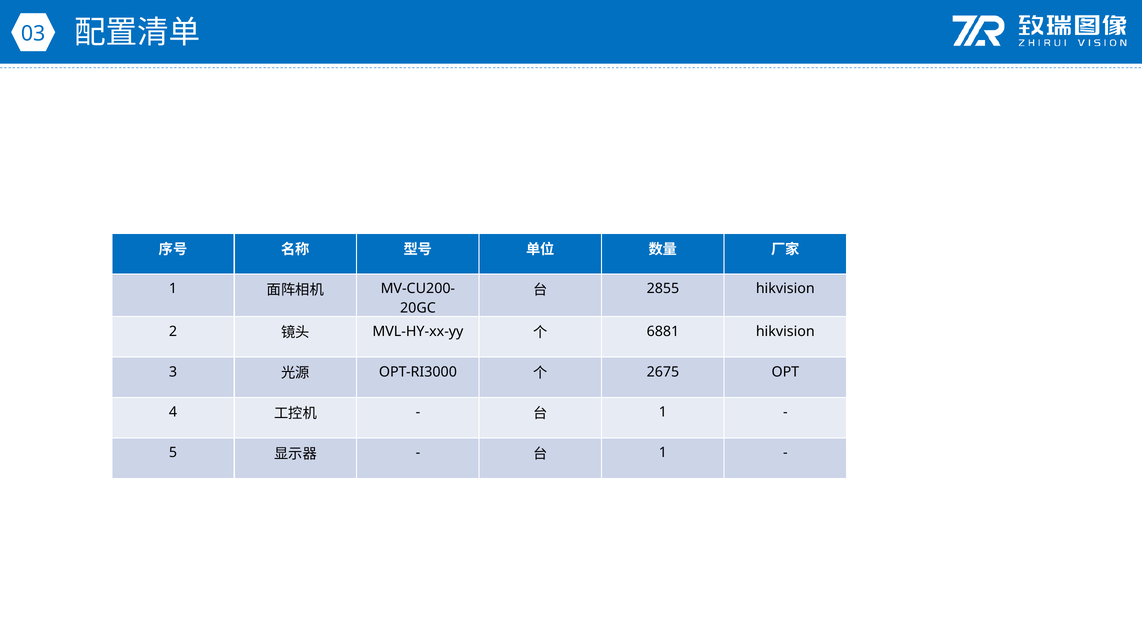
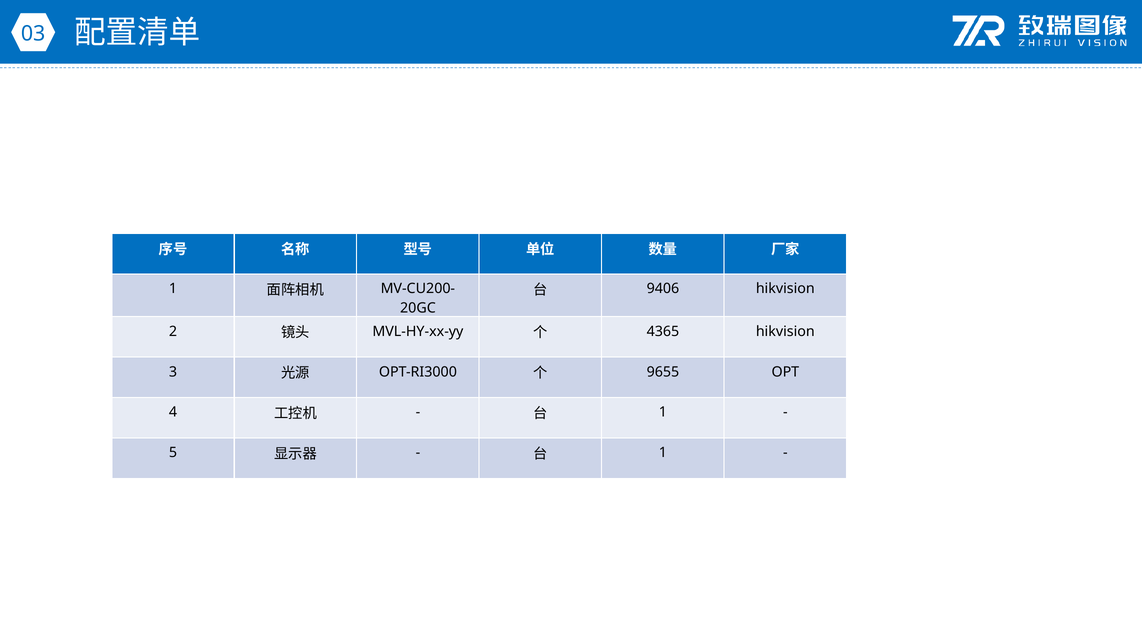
2855: 2855 -> 9406 (663, 289)
6881: 6881 -> 4365 (663, 332)
2675: 2675 -> 9655 (663, 372)
